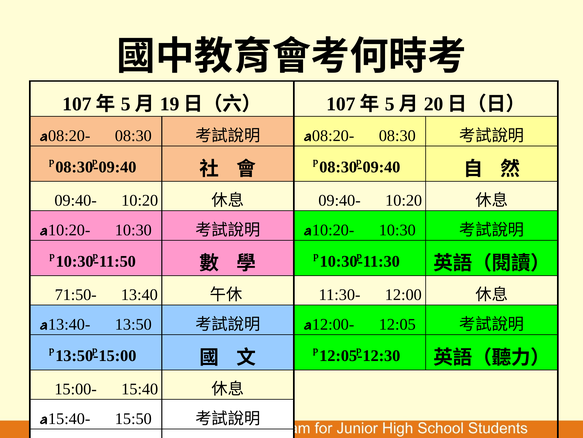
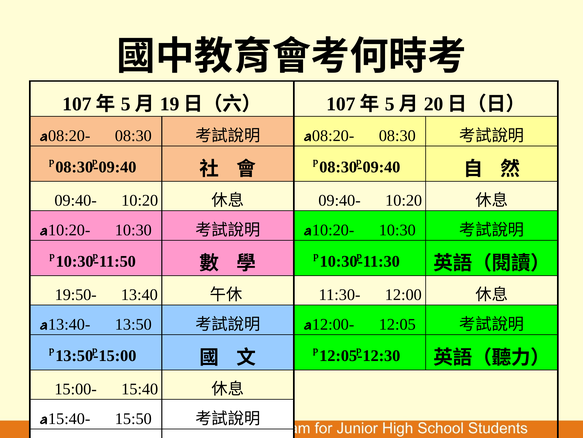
71:50-: 71:50- -> 19:50- (76, 294)
